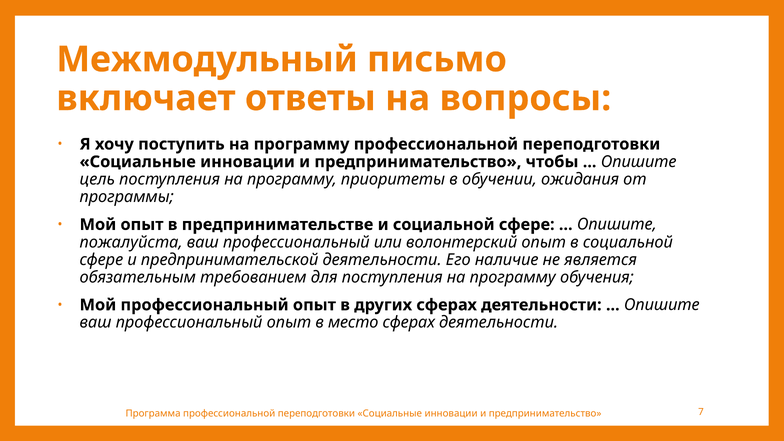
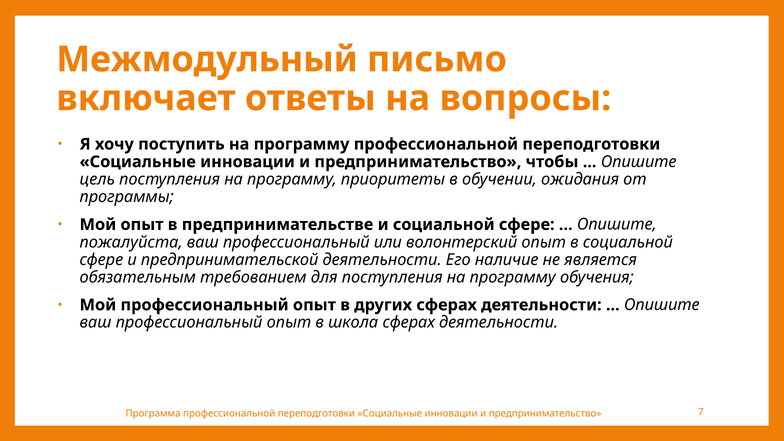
место: место -> школа (353, 323)
